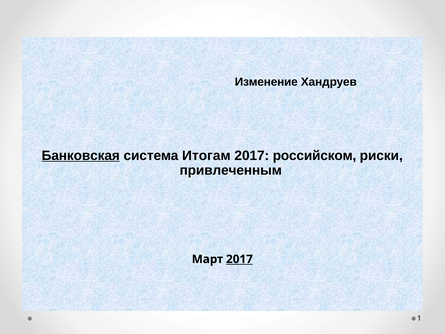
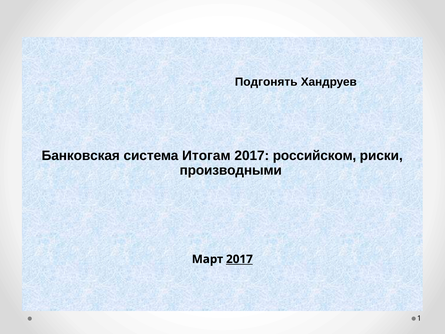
Изменение: Изменение -> Подгонять (266, 82)
Банковская underline: present -> none (81, 155)
привлеченным: привлеченным -> производными (231, 170)
